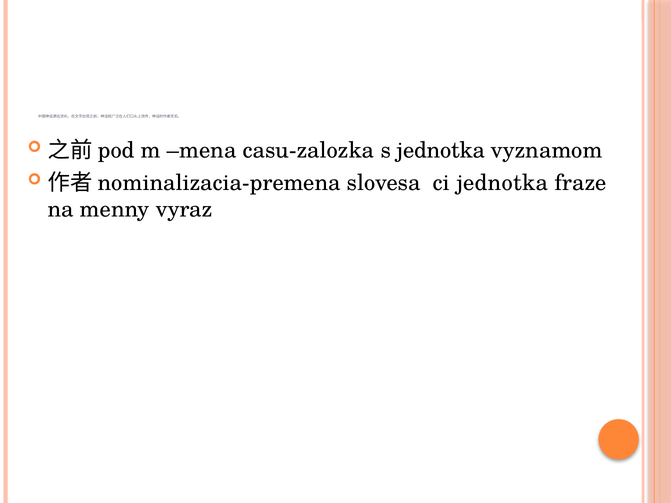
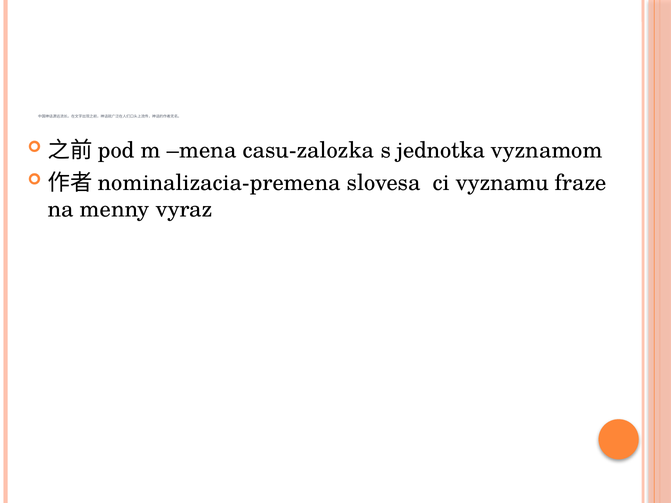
ci jednotka: jednotka -> vyznamu (503, 183)
